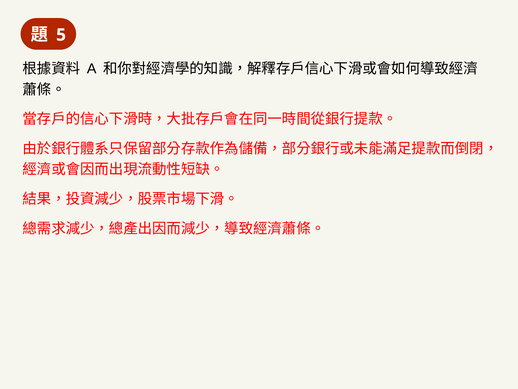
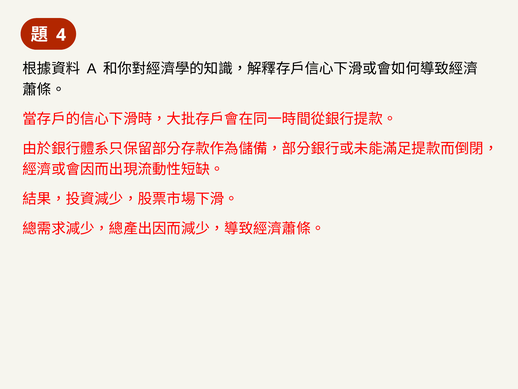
5: 5 -> 4 (61, 35)
